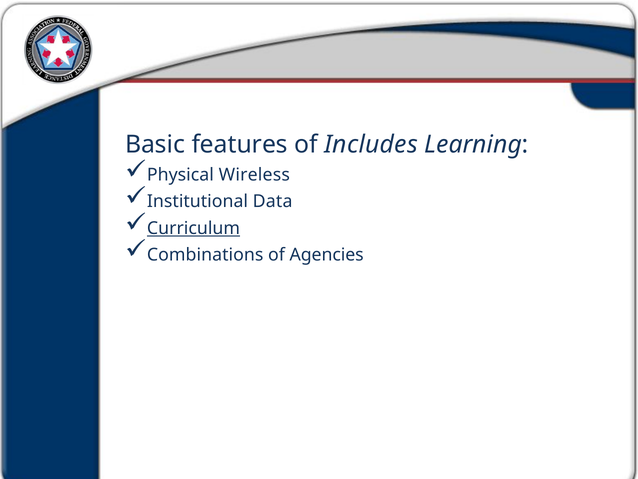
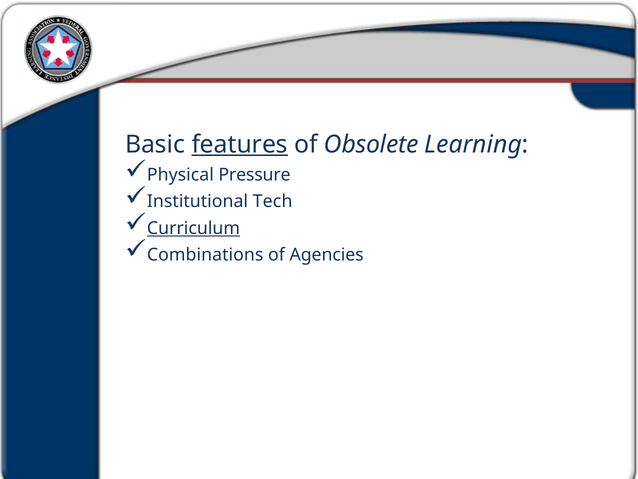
features underline: none -> present (240, 144)
Includes: Includes -> Obsolete (371, 144)
Wireless: Wireless -> Pressure (254, 175)
Data: Data -> Tech (273, 201)
